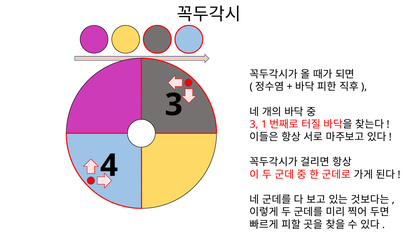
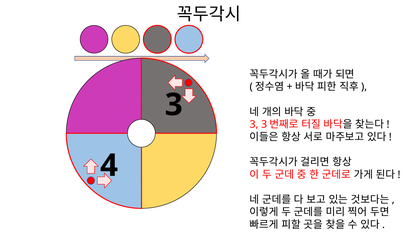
3 1: 1 -> 3 (264, 125)
